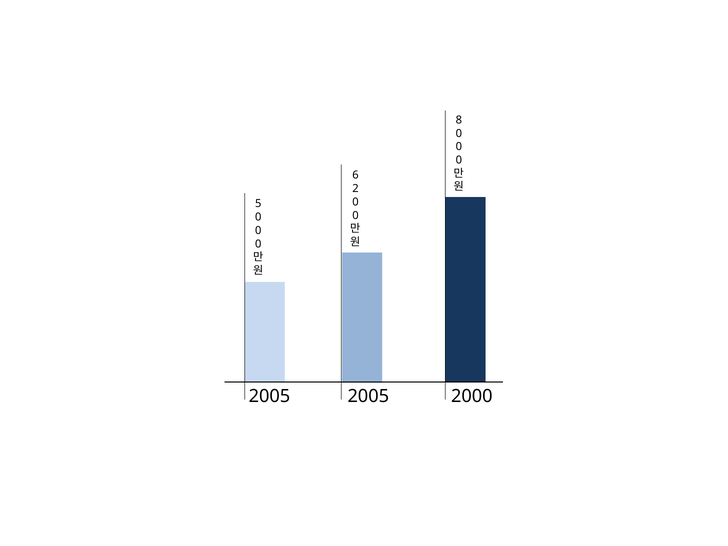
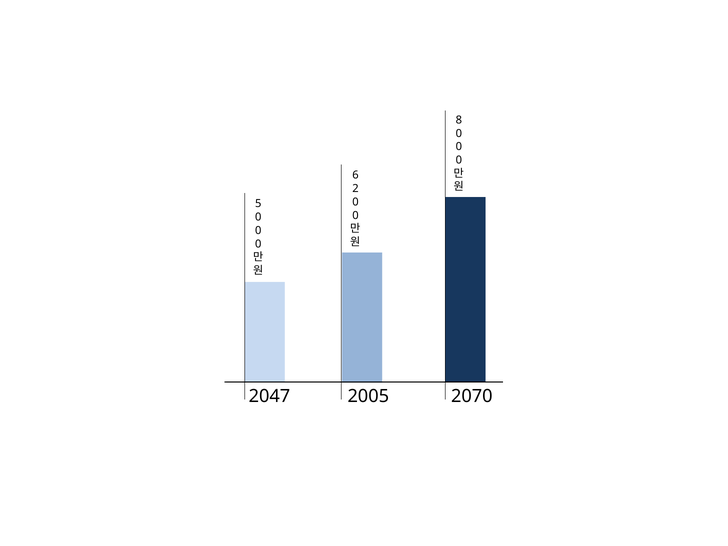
2005: 2005 -> 2047 (269, 396)
2000: 2000 -> 2070 (472, 396)
